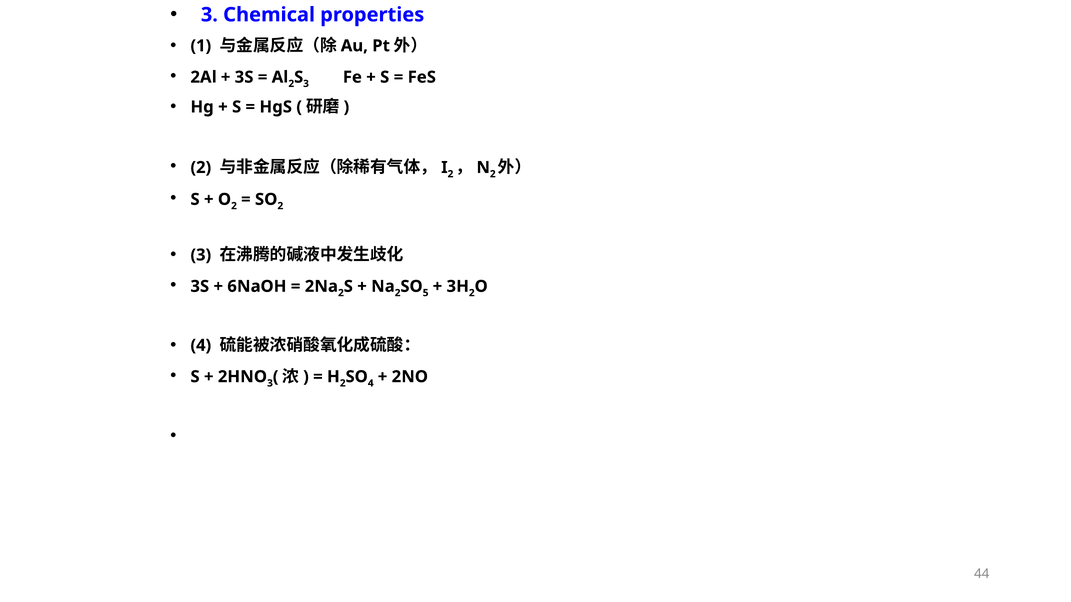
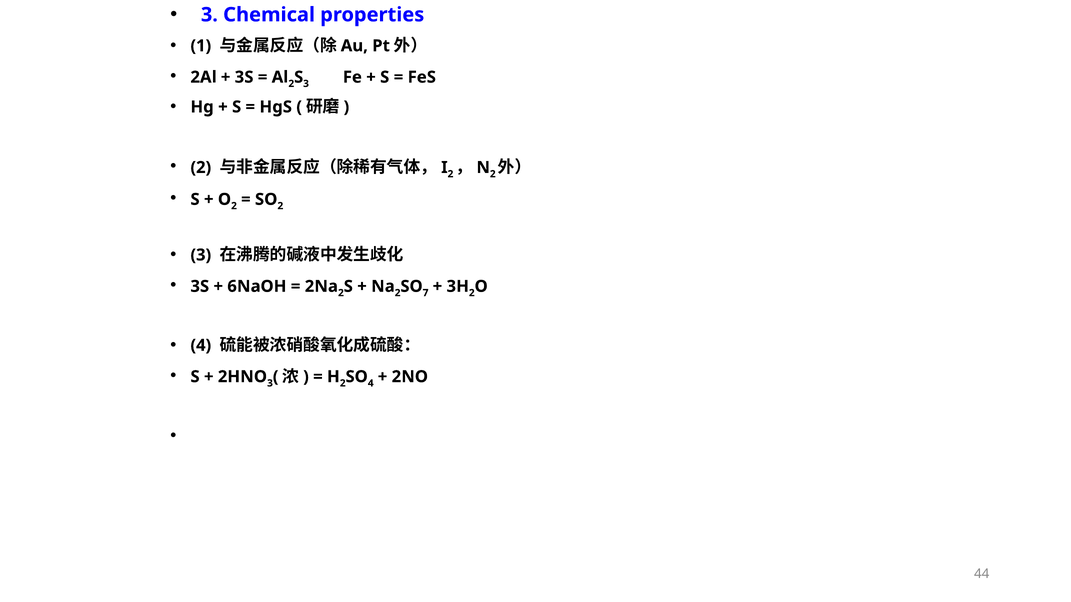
5: 5 -> 7 (426, 293)
